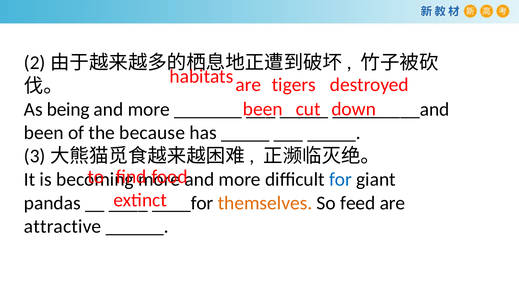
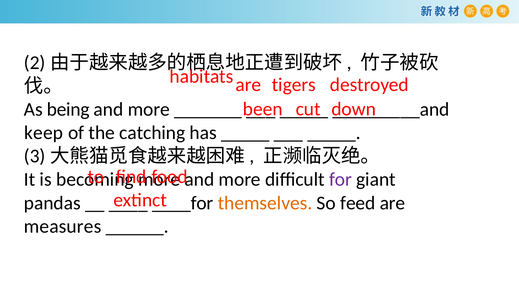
been: been -> keep (44, 133)
because: because -> catching (152, 133)
for colour: blue -> purple (341, 180)
attractive: attractive -> measures (63, 226)
